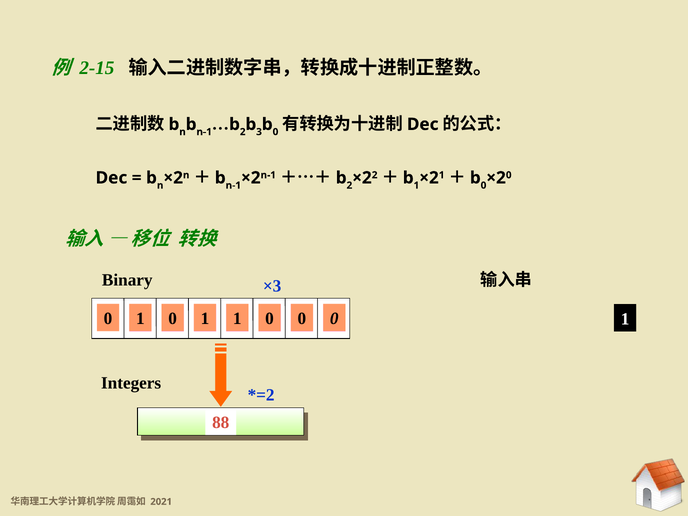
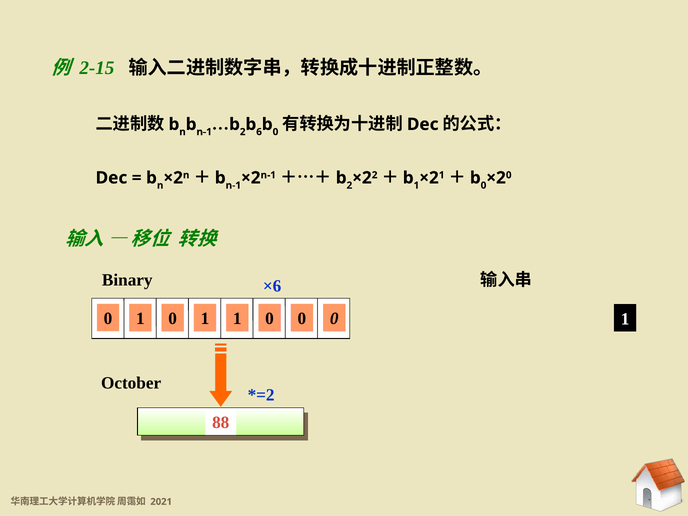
3: 3 -> 6 (259, 132)
×3: ×3 -> ×6 (272, 286)
Integers: Integers -> October (131, 383)
